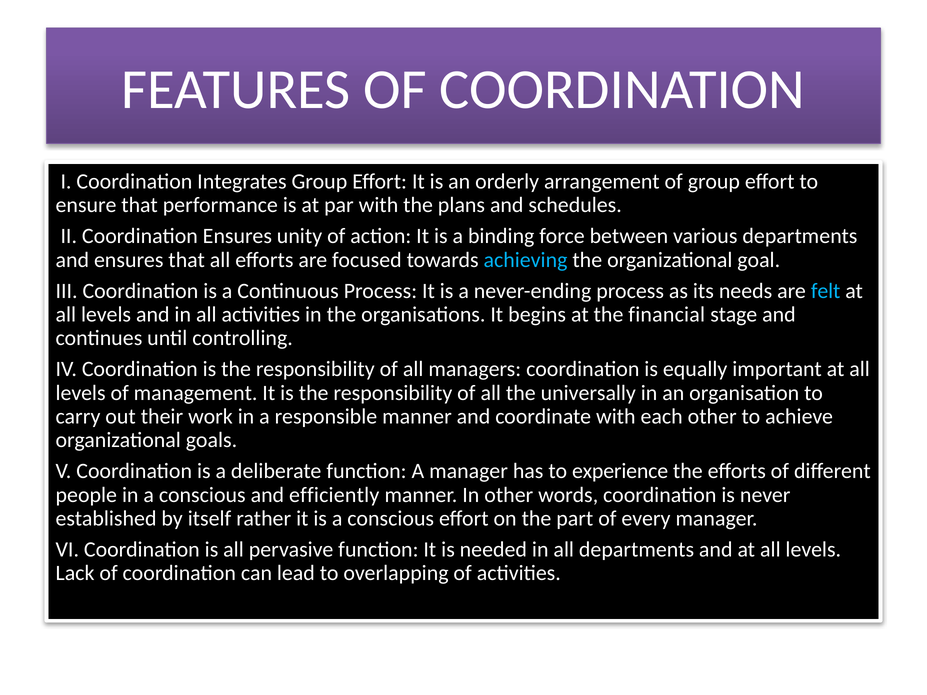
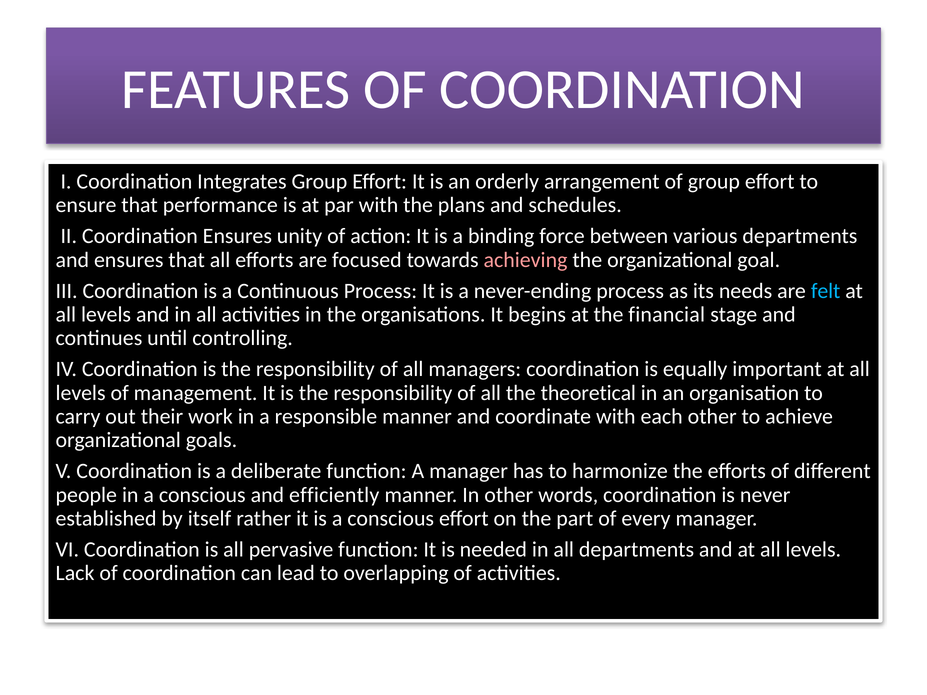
achieving colour: light blue -> pink (525, 260)
universally: universally -> theoretical (588, 393)
experience: experience -> harmonize (620, 471)
